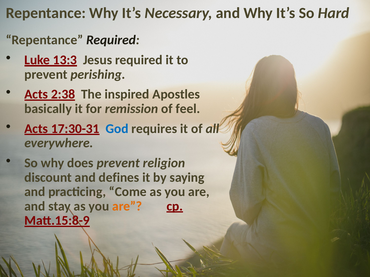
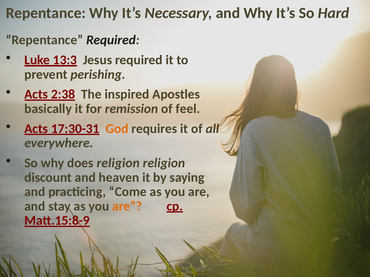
God colour: blue -> orange (117, 129)
does prevent: prevent -> religion (118, 163)
defines: defines -> heaven (119, 178)
